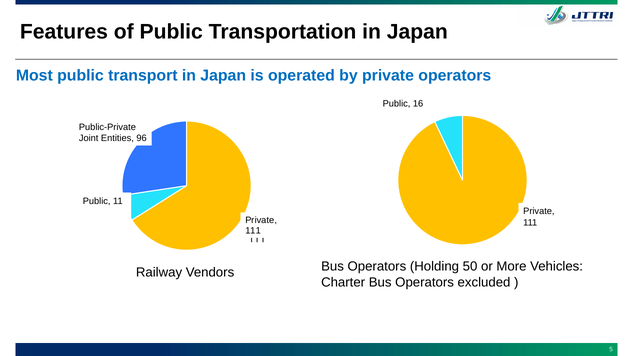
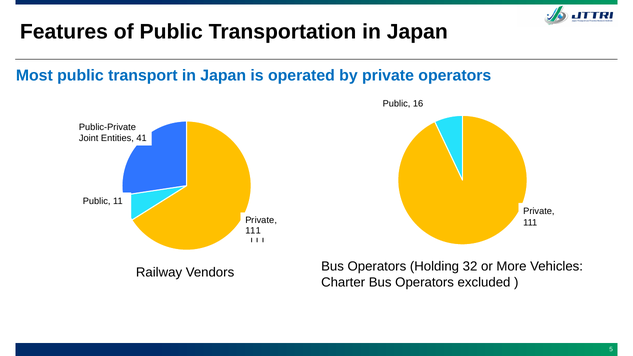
96: 96 -> 41 (142, 138)
50: 50 -> 32 (470, 266)
